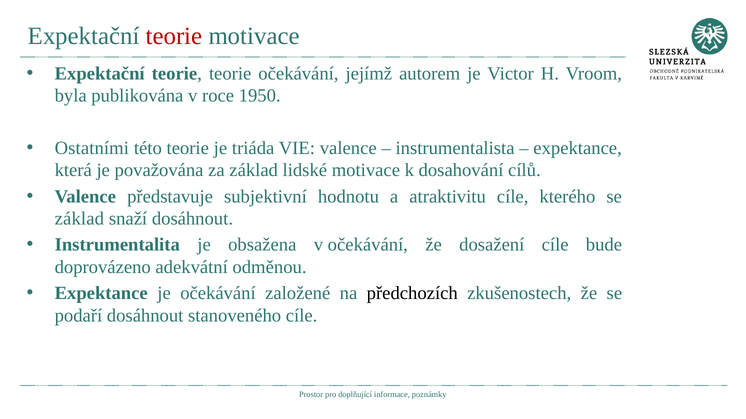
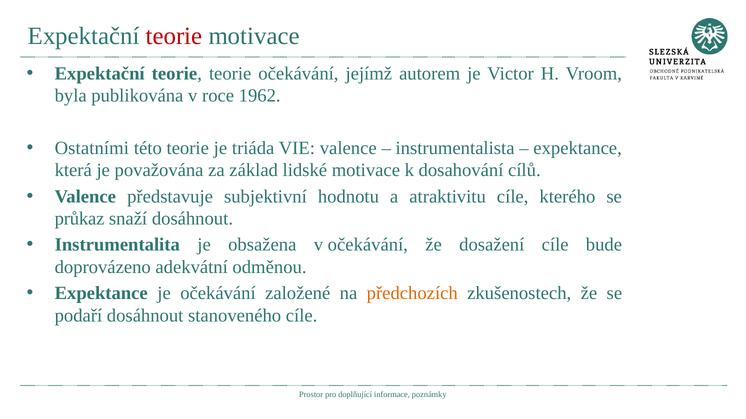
1950: 1950 -> 1962 (260, 96)
základ: základ -> průkaz (80, 219)
předchozích colour: black -> orange (412, 294)
